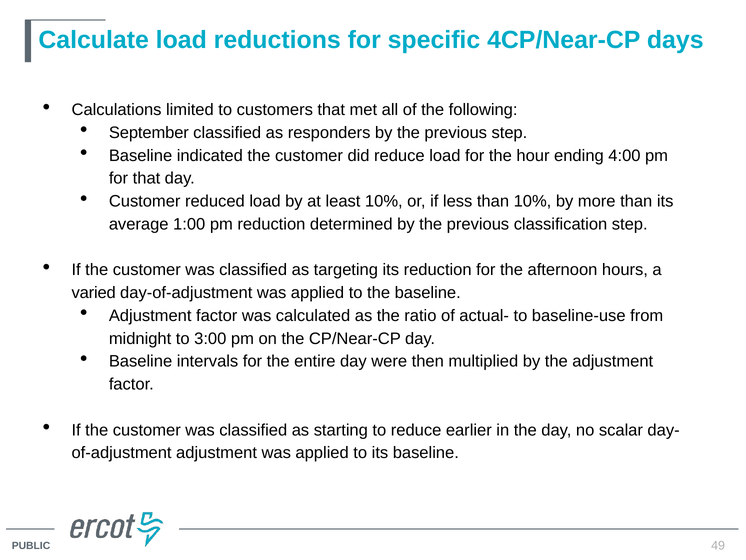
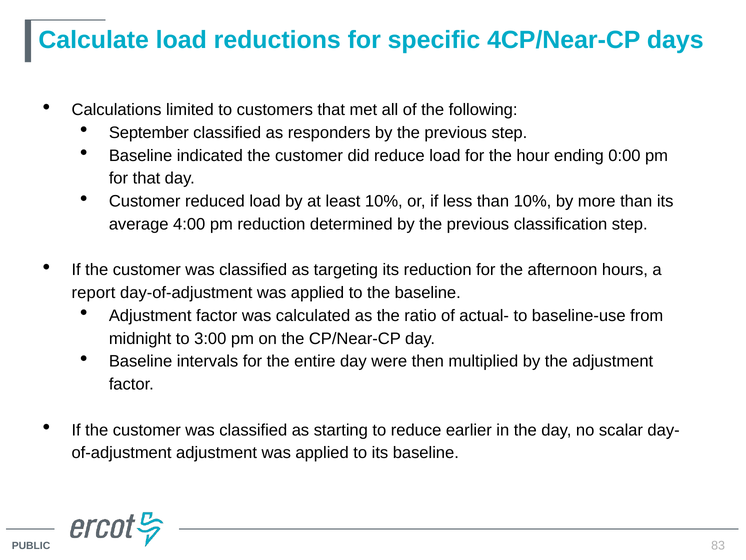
4:00: 4:00 -> 0:00 (624, 155)
1:00: 1:00 -> 4:00 (189, 224)
varied: varied -> report (94, 293)
49: 49 -> 83 (718, 545)
